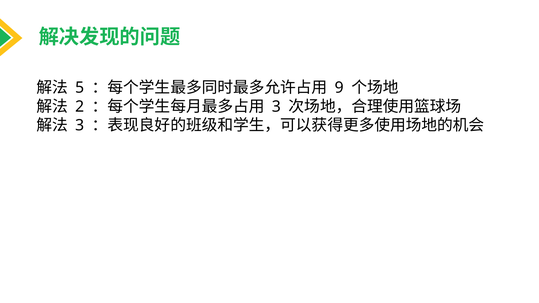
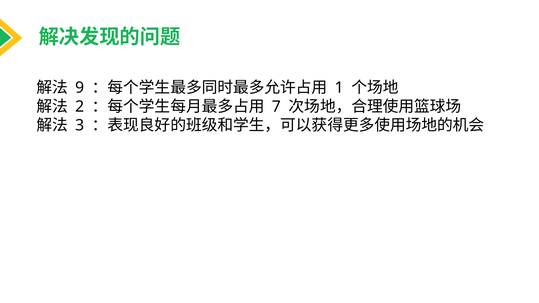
5: 5 -> 9 (80, 88)
9: 9 -> 1 (339, 88)
3: 3 -> 7 (276, 107)
